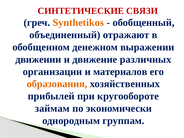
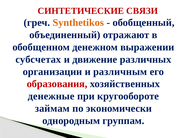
движении: движении -> субсчетах (38, 59)
материалов: материалов -> различным (120, 72)
образования colour: orange -> red (57, 84)
прибылей: прибылей -> денежные (51, 96)
